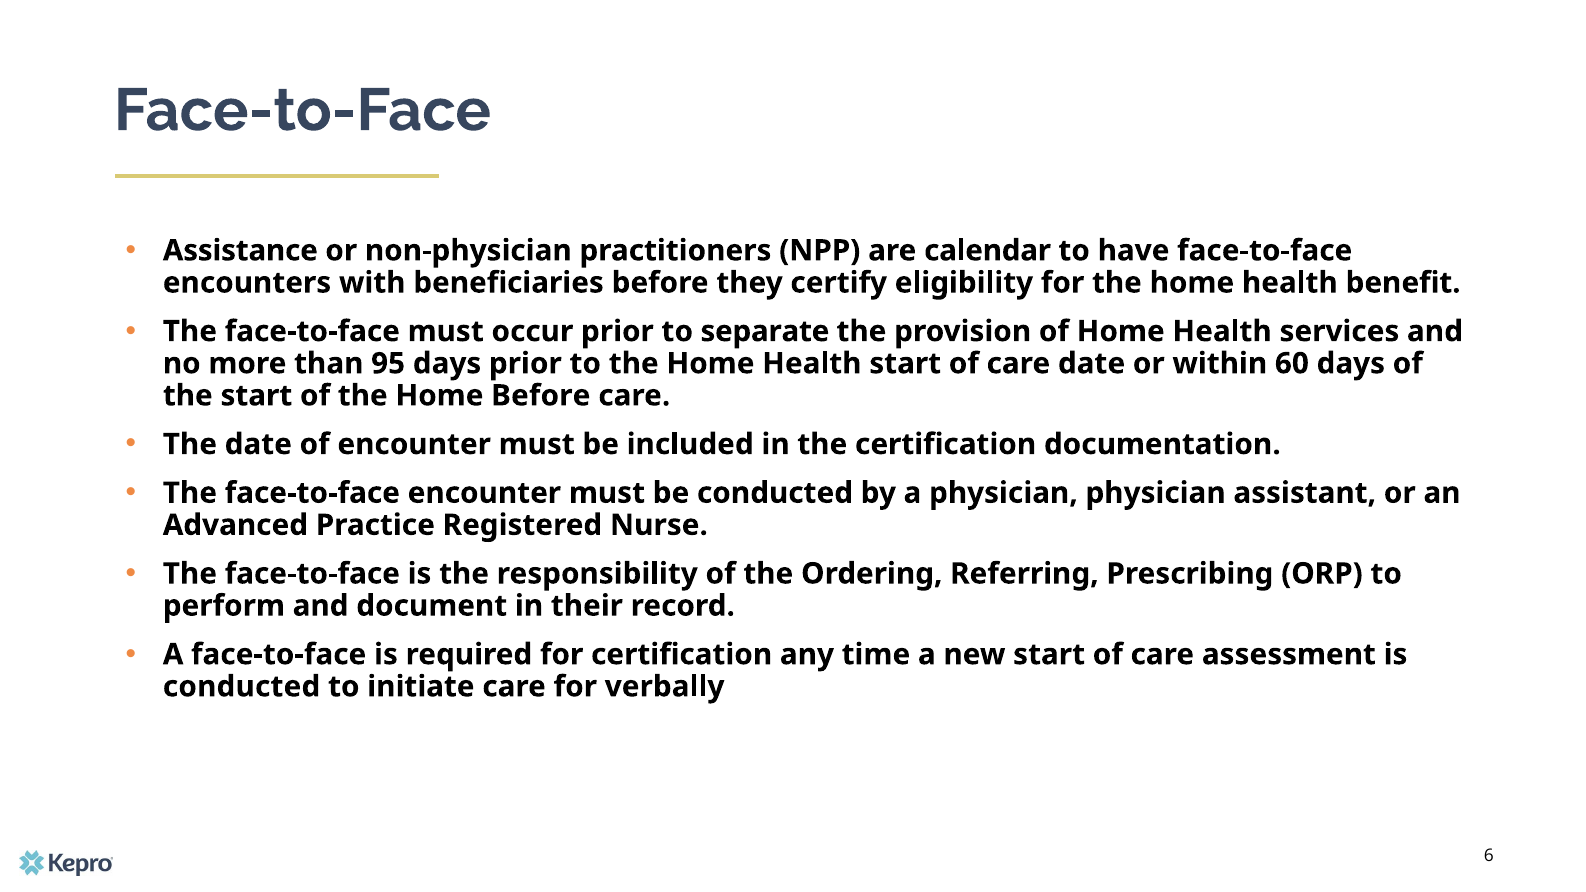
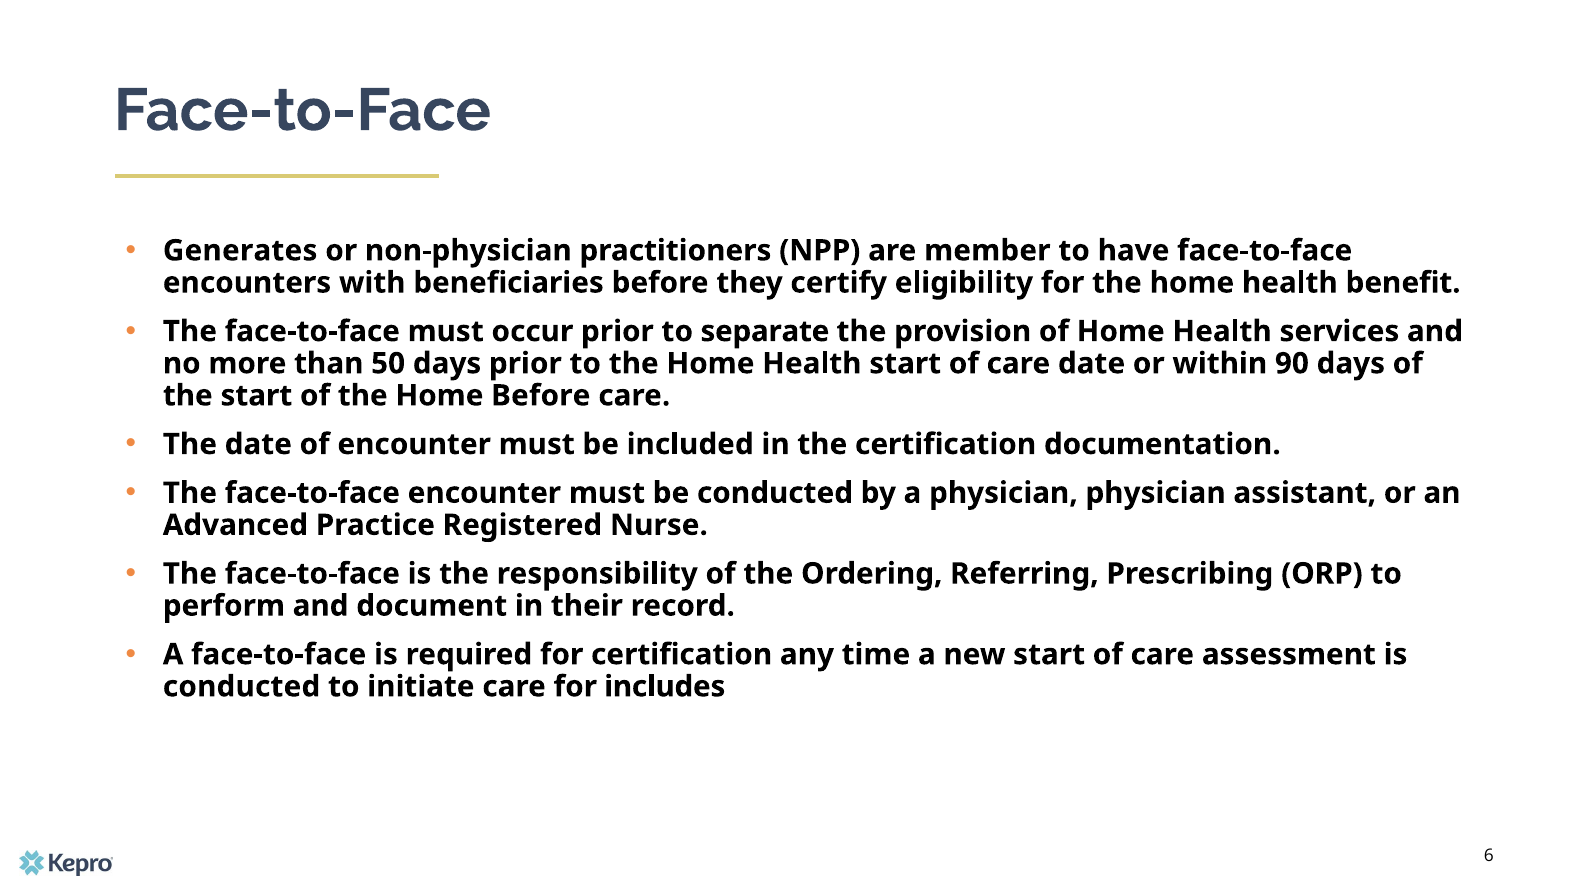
Assistance: Assistance -> Generates (240, 251)
calendar: calendar -> member (987, 251)
95: 95 -> 50 (388, 364)
60: 60 -> 90 (1292, 364)
verbally: verbally -> includes (665, 687)
